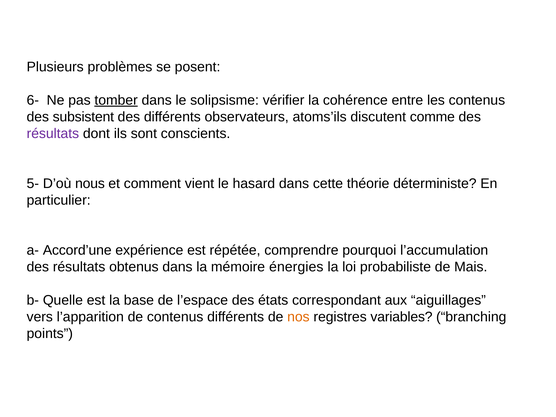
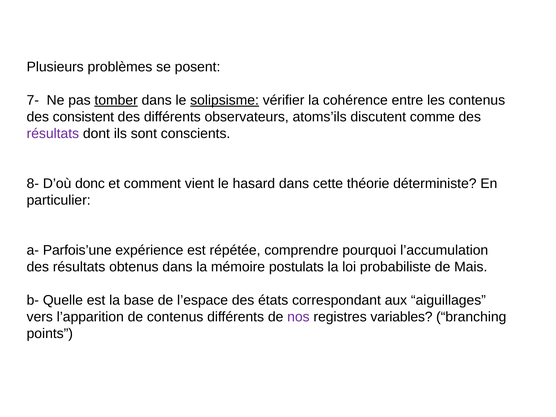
6-: 6- -> 7- (33, 100)
solipsisme underline: none -> present (225, 100)
subsistent: subsistent -> consistent (83, 117)
5-: 5- -> 8- (33, 184)
nous: nous -> donc (90, 184)
Accord’une: Accord’une -> Parfois’une (77, 250)
énergies: énergies -> postulats (296, 267)
nos colour: orange -> purple (298, 317)
